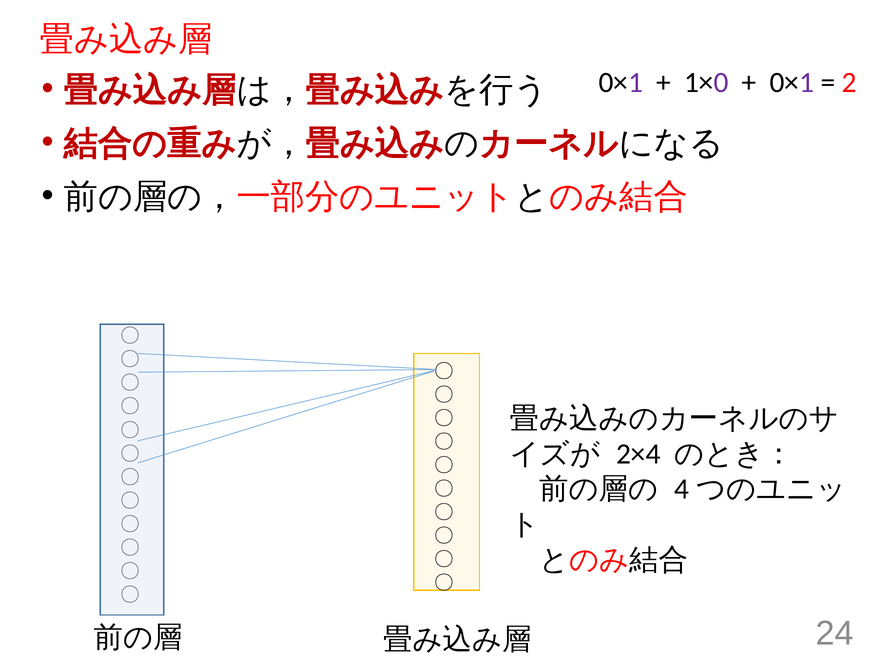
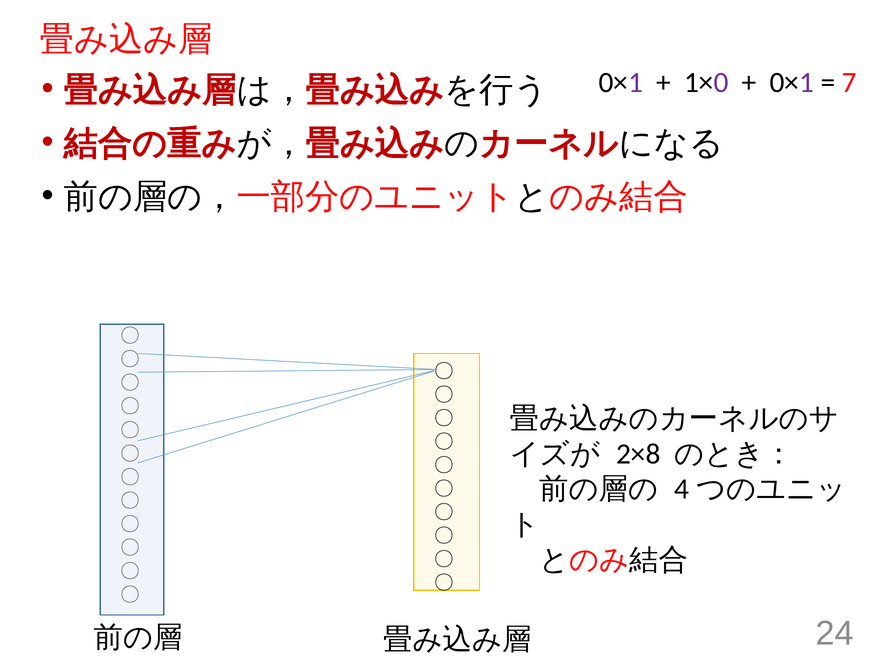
2: 2 -> 7 (849, 83)
2×4: 2×4 -> 2×8 (638, 454)
